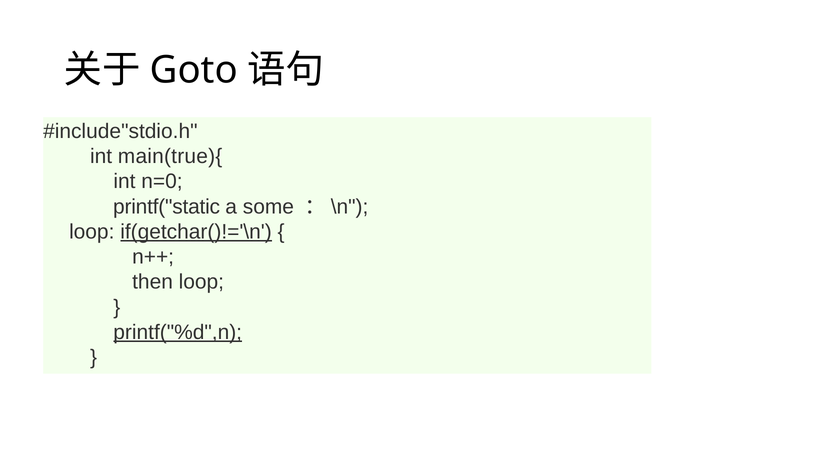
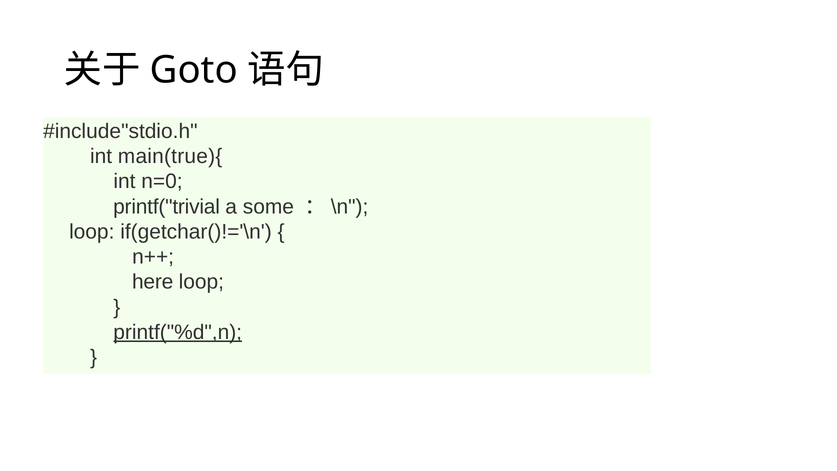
printf("static: printf("static -> printf("trivial (167, 207)
if(getchar()!='\n underline: present -> none (196, 232)
then: then -> here (153, 282)
